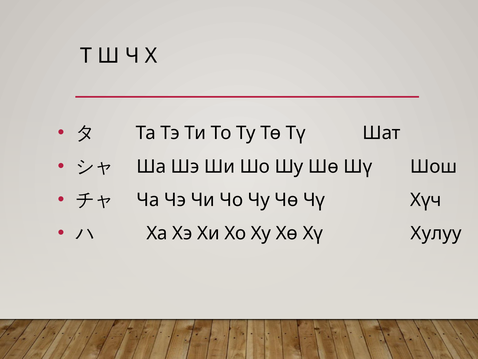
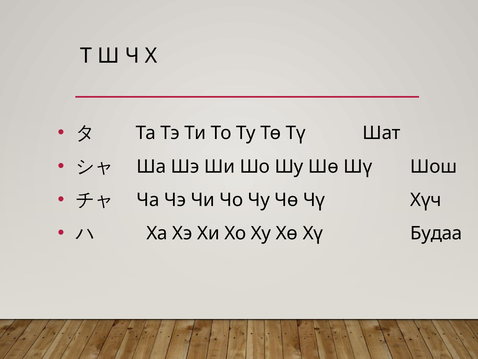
Хулуу: Хулуу -> Будаа (436, 233)
